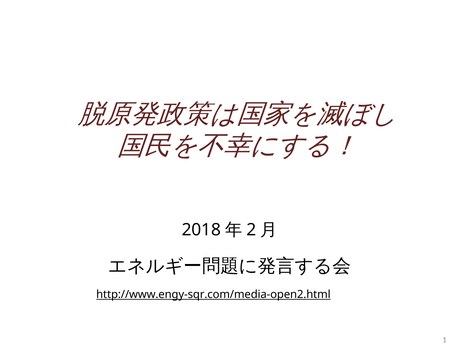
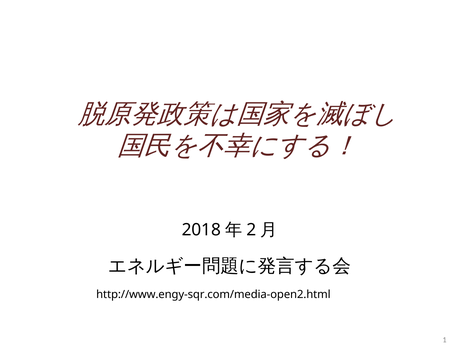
http://www.engy-sqr.com/media-open2.html underline: present -> none (213, 295)
